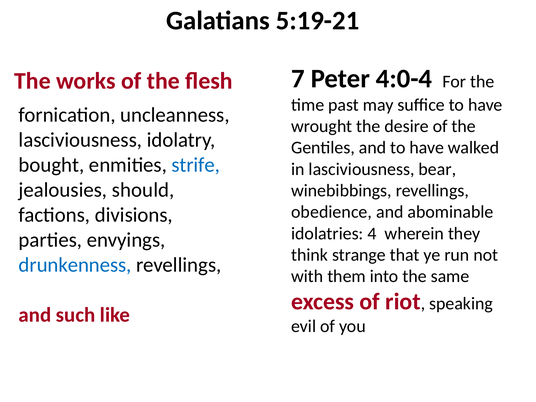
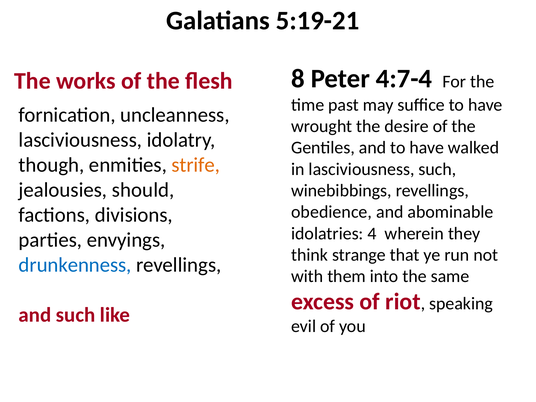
7: 7 -> 8 (298, 79)
4:0-4: 4:0-4 -> 4:7-4 (404, 79)
bought: bought -> though (51, 165)
strife colour: blue -> orange (196, 165)
lasciviousness bear: bear -> such (437, 169)
